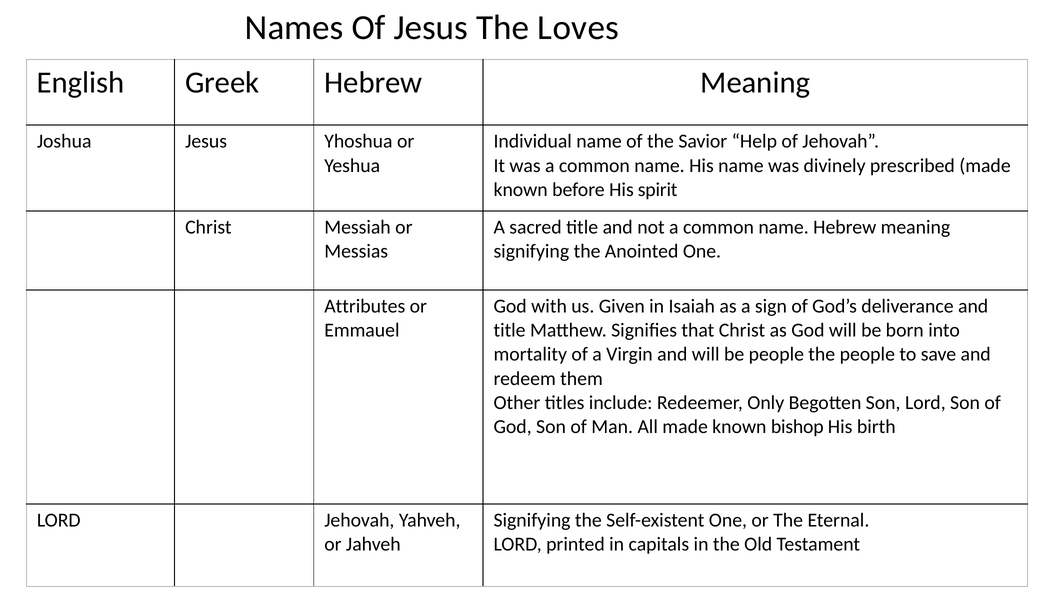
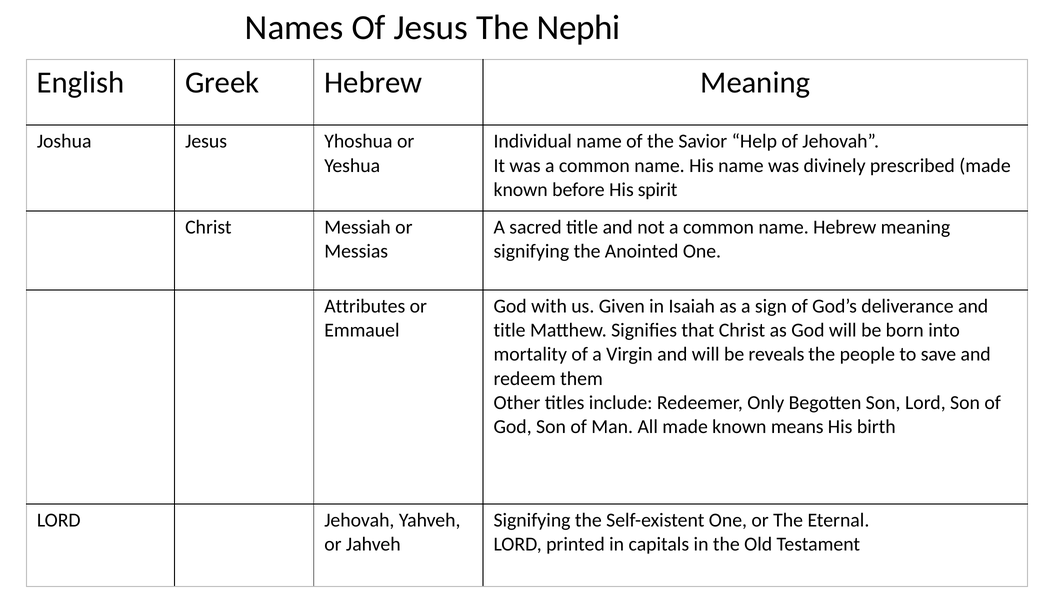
Loves: Loves -> Nephi (579, 27)
be people: people -> reveals (776, 354)
bishop: bishop -> means (797, 427)
